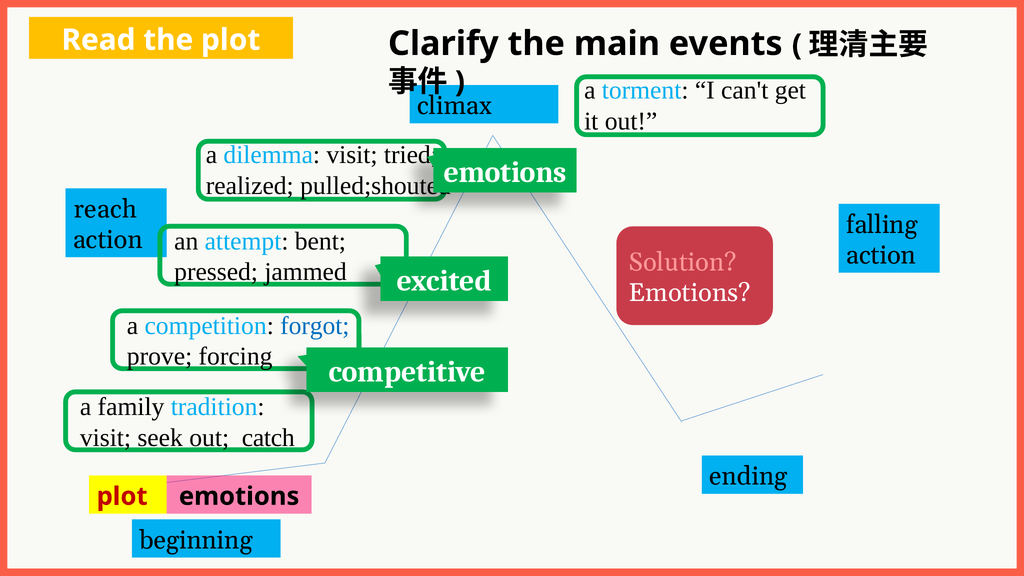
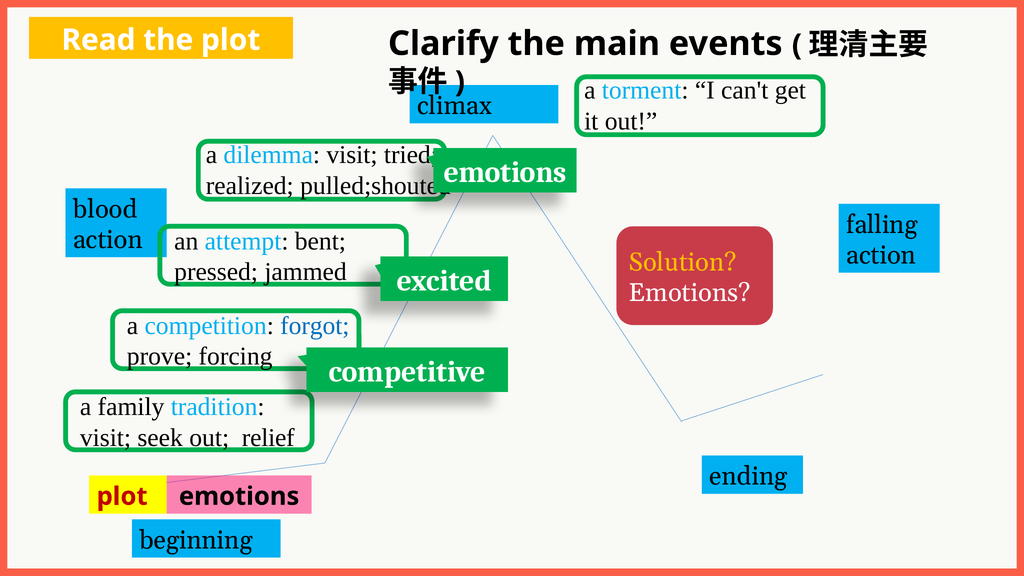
reach: reach -> blood (105, 209)
Solution colour: pink -> yellow (683, 262)
catch: catch -> relief (268, 438)
